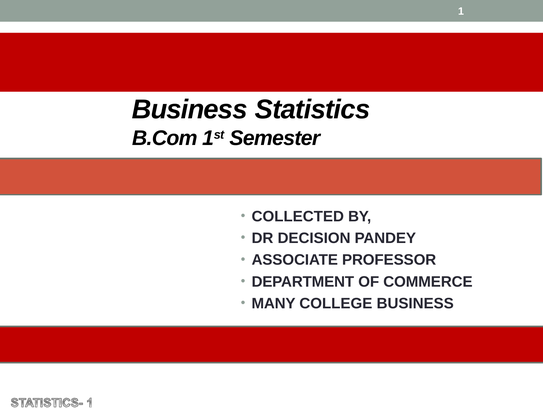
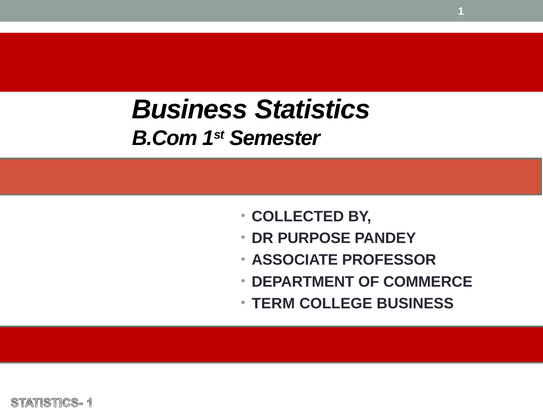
DECISION: DECISION -> PURPOSE (314, 238)
MANY: MANY -> TERM (273, 303)
